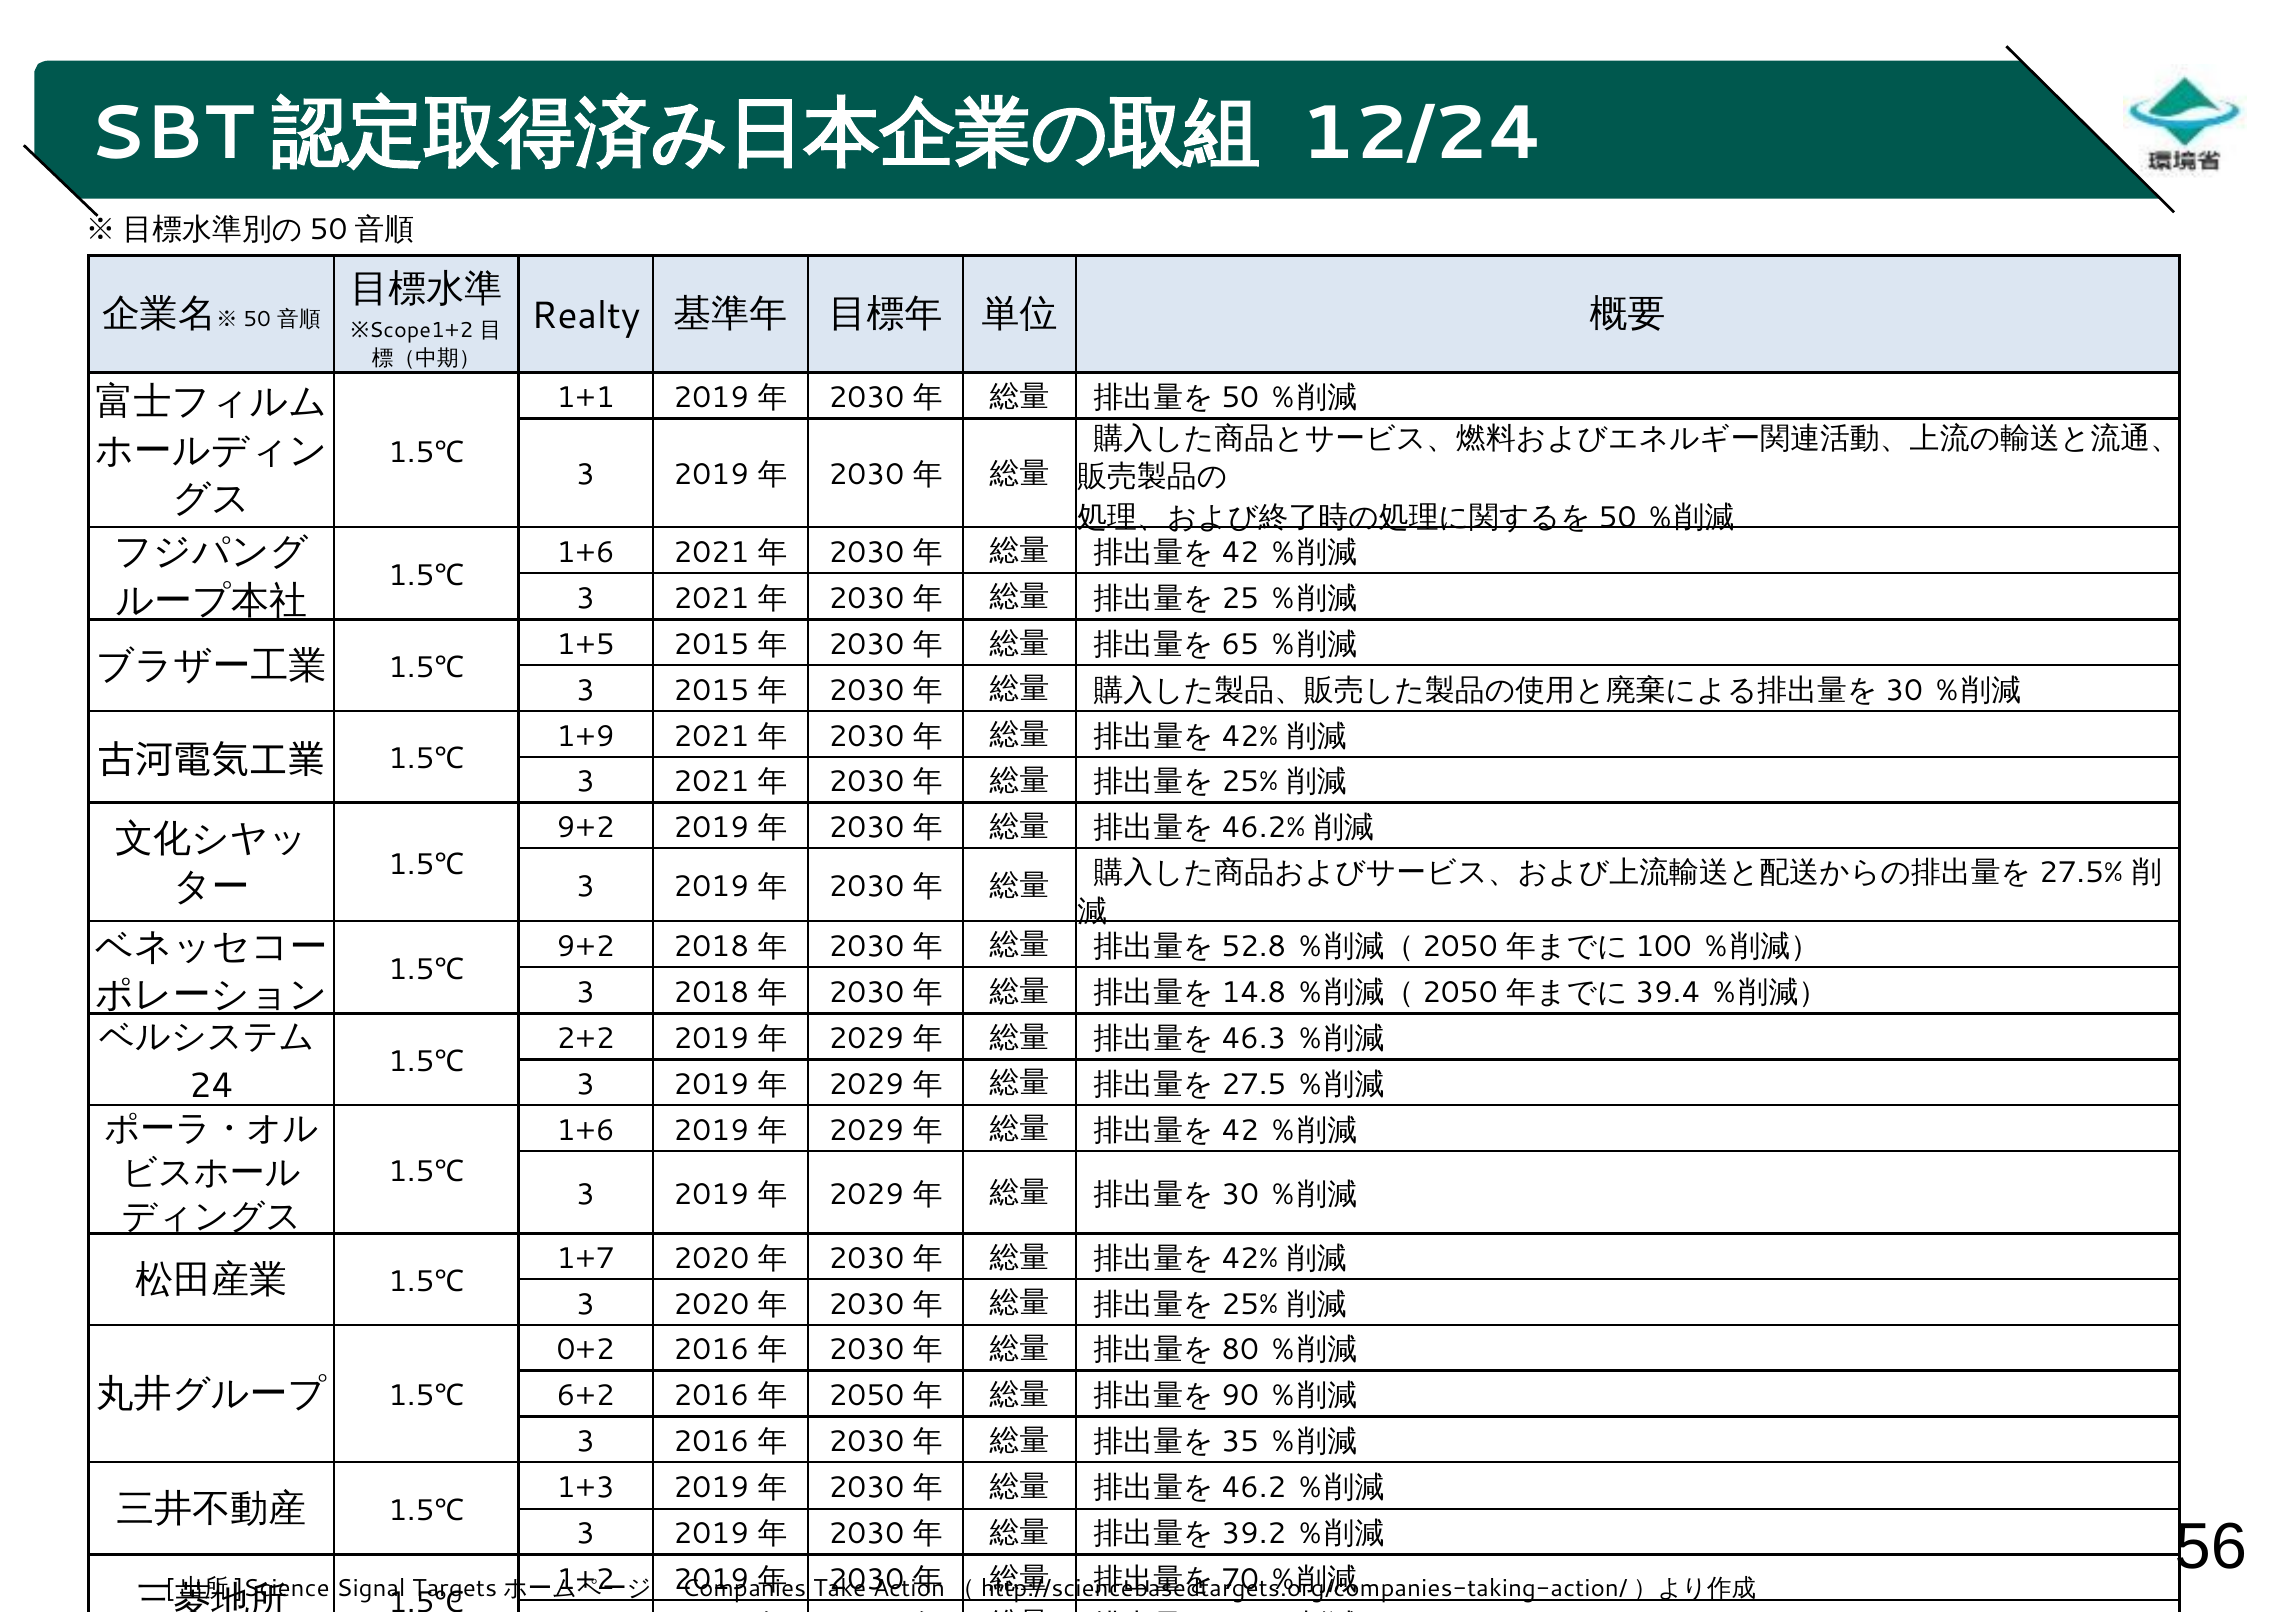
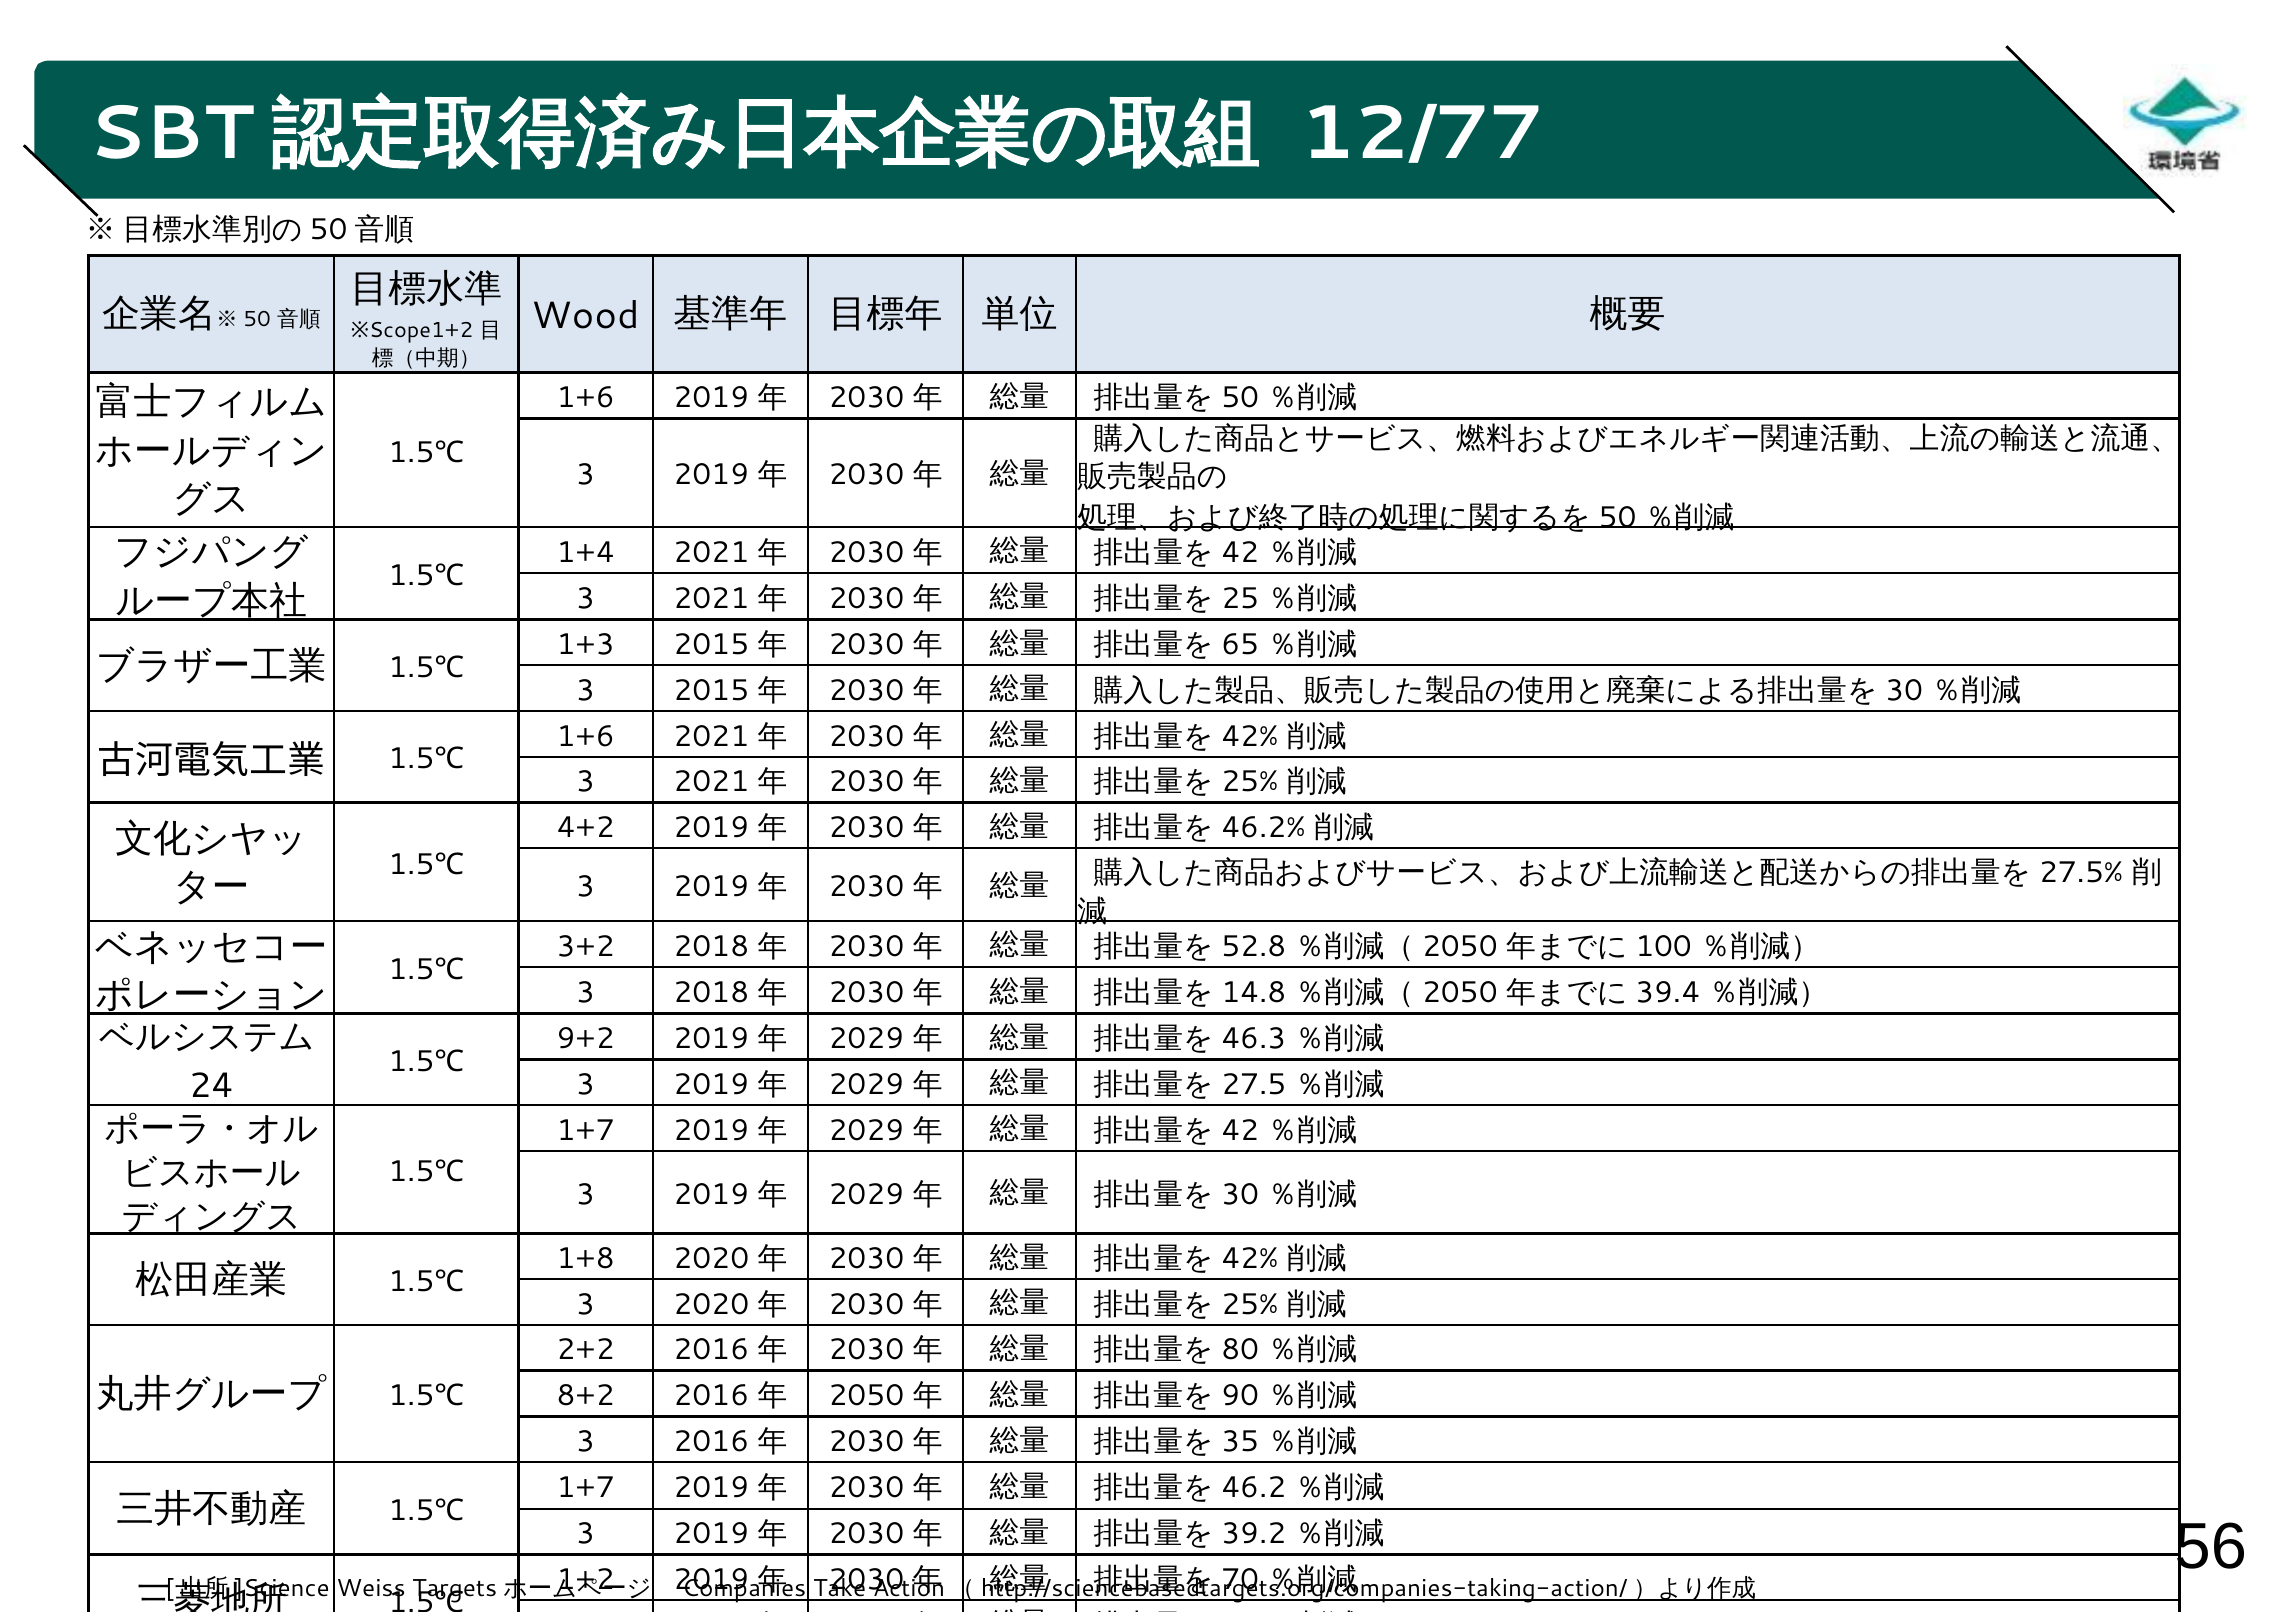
12/24: 12/24 -> 12/77 (1422, 133)
Realty: Realty -> Wood (585, 316)
1+1: 1+1 -> 1+6 (586, 398)
1+6: 1+6 -> 1+4 (586, 552)
1+5: 1+5 -> 1+3 (586, 645)
1+9: 1+9 -> 1+6 (586, 736)
9+2: 9+2 -> 4+2 (586, 828)
9+2: 9+2 -> 3+2 (586, 946)
2+2: 2+2 -> 9+2 (586, 1039)
1+6: 1+6 -> 1+7 (586, 1130)
1+7: 1+7 -> 1+8 (586, 1259)
0+2: 0+2 -> 2+2 (586, 1350)
6+2: 6+2 -> 8+2 (586, 1396)
1+3: 1+3 -> 1+7 (586, 1488)
Signal: Signal -> Weiss (371, 1589)
